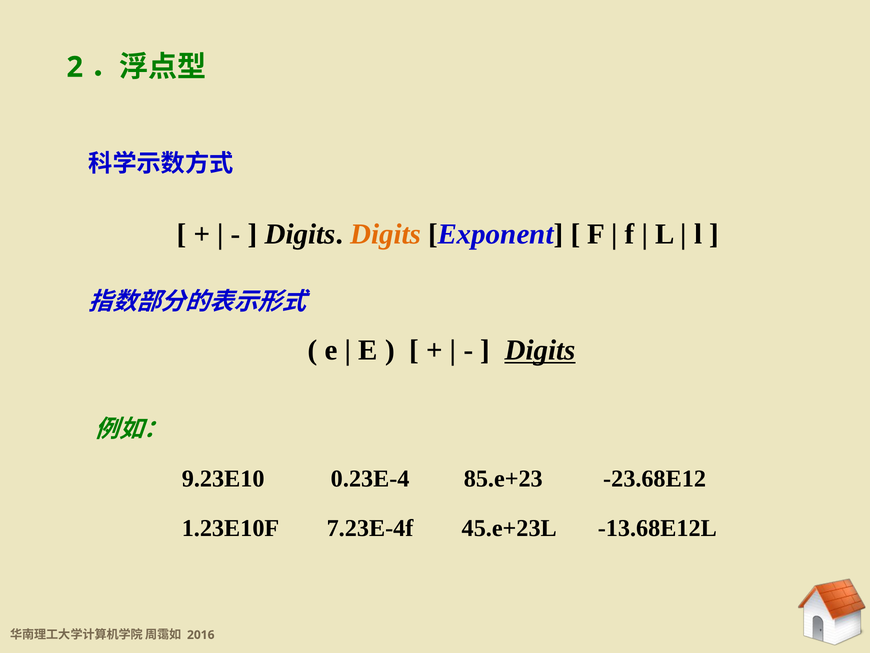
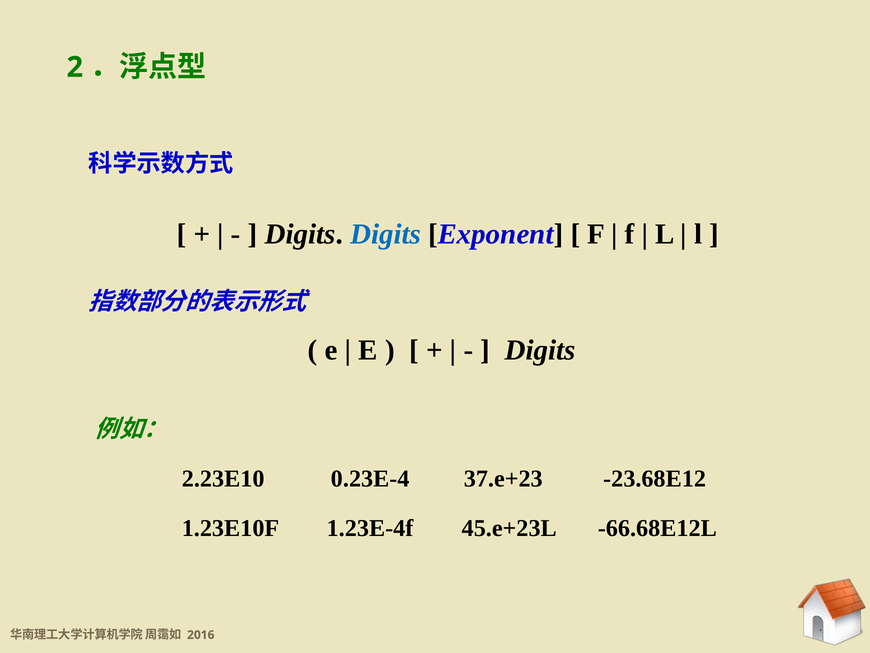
Digits colour: orange -> blue (386, 234)
Digits underline: present -> none (540, 350)
9.23E10: 9.23E10 -> 2.23E10 (223, 478)
85.e+23: 85.e+23 -> 37.e+23 (503, 478)
7.23E-4f: 7.23E-4f -> 1.23E-4f (370, 528)
-13.68E12L: -13.68E12L -> -66.68E12L (657, 528)
